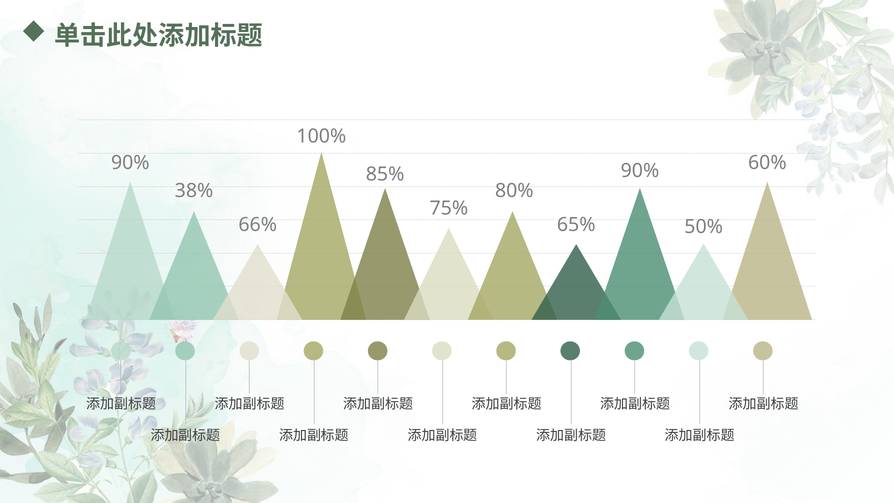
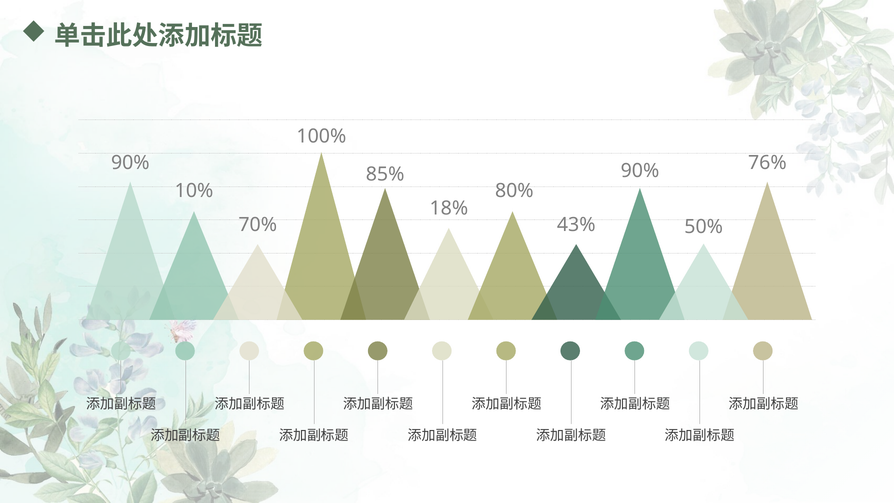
60%: 60% -> 76% (767, 163)
38%: 38% -> 10% (194, 191)
75%: 75% -> 18% (449, 208)
66%: 66% -> 70% (258, 225)
65%: 65% -> 43% (576, 225)
